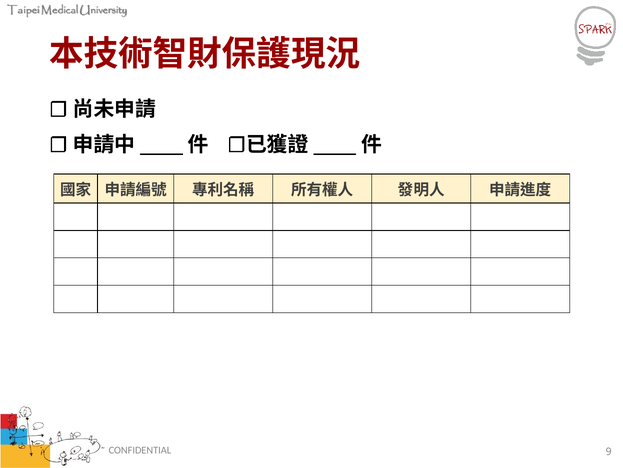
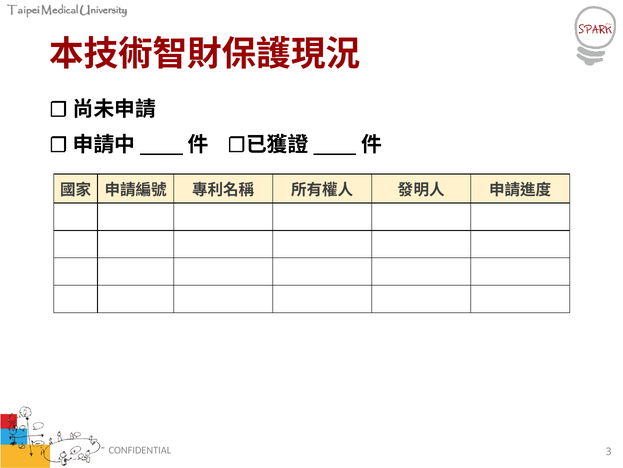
9: 9 -> 3 (609, 451)
